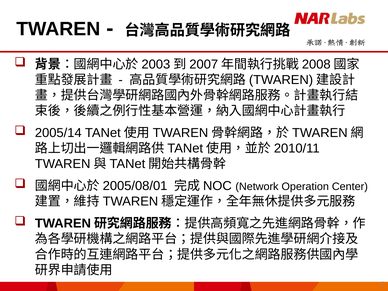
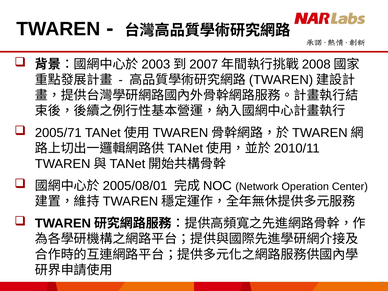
2005/14: 2005/14 -> 2005/71 (58, 133)
